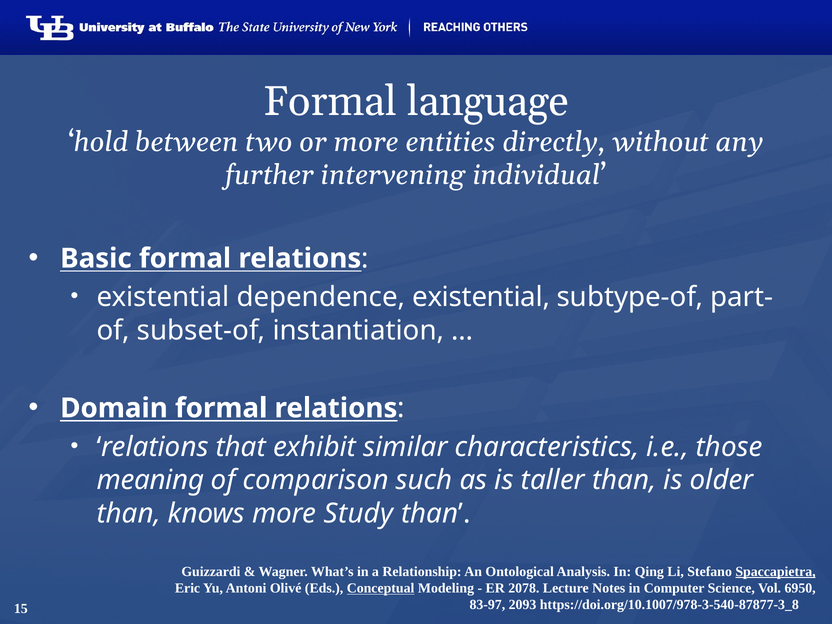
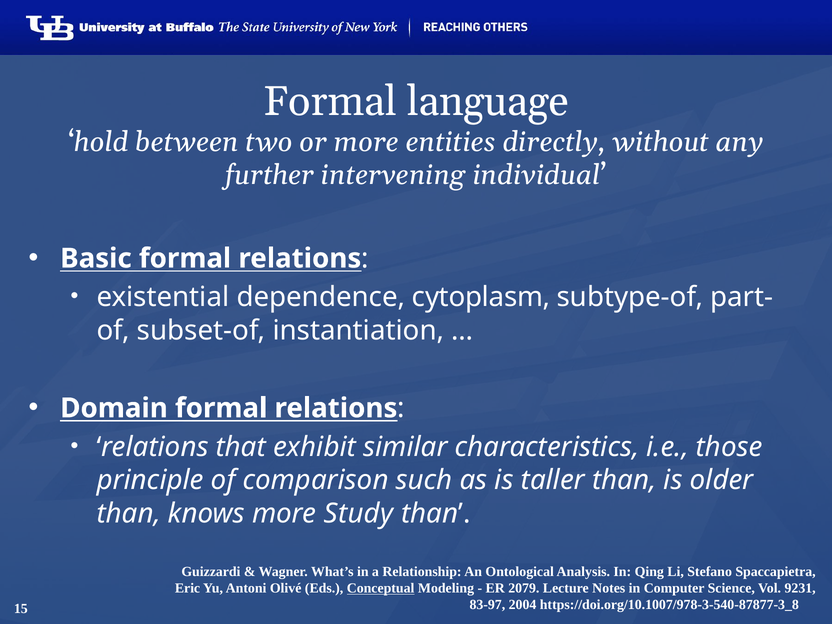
dependence existential: existential -> cytoplasm (481, 297)
meaning: meaning -> principle (150, 480)
Spaccapietra underline: present -> none (776, 572)
2078: 2078 -> 2079 (524, 588)
6950: 6950 -> 9231 (800, 588)
2093: 2093 -> 2004 (523, 605)
